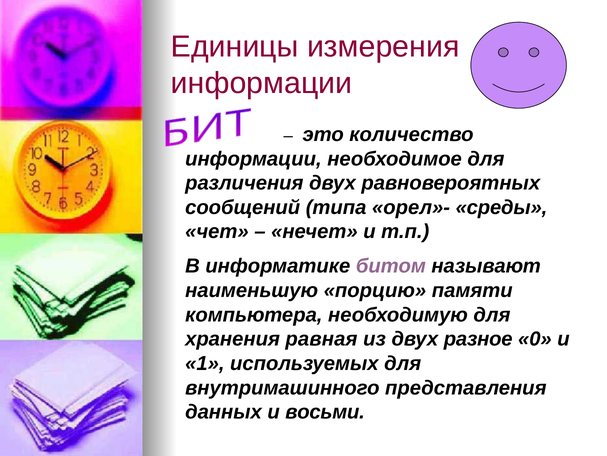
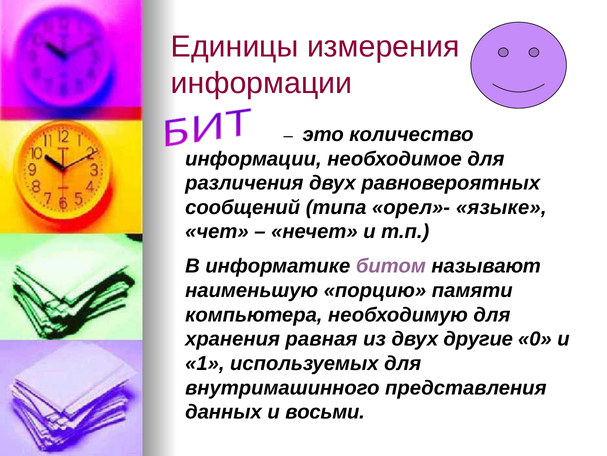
среды: среды -> языке (501, 207)
разное: разное -> другие (478, 339)
